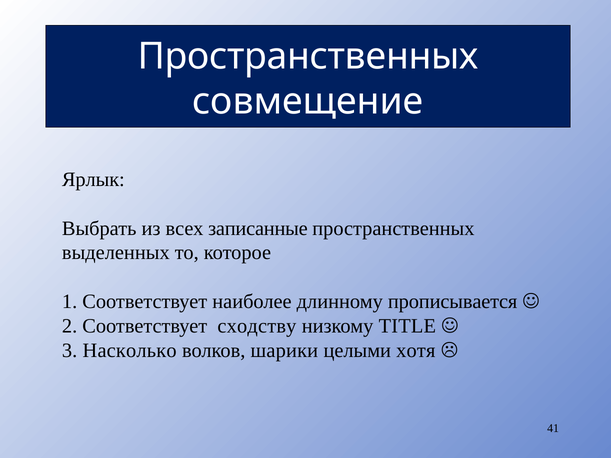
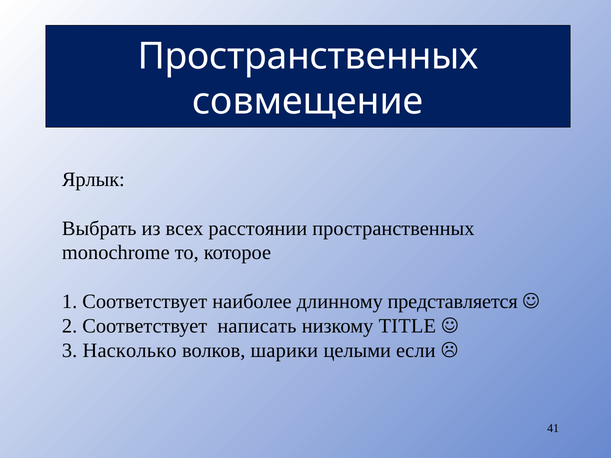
записанные: записанные -> расстоянии (258, 228)
выделенных: выделенных -> monochrome (116, 253)
прописывается: прописывается -> представляется (453, 302)
сходству: сходству -> написать (257, 326)
хотя: хотя -> если (416, 351)
